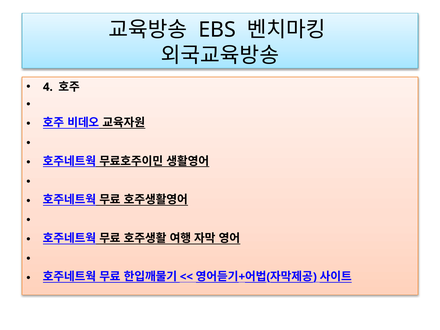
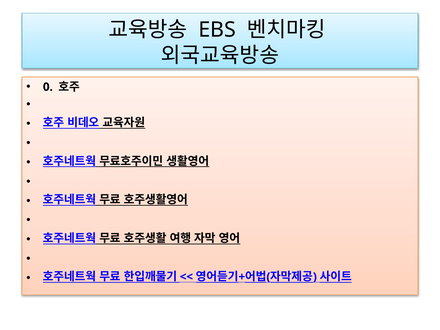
4: 4 -> 0 (48, 87)
